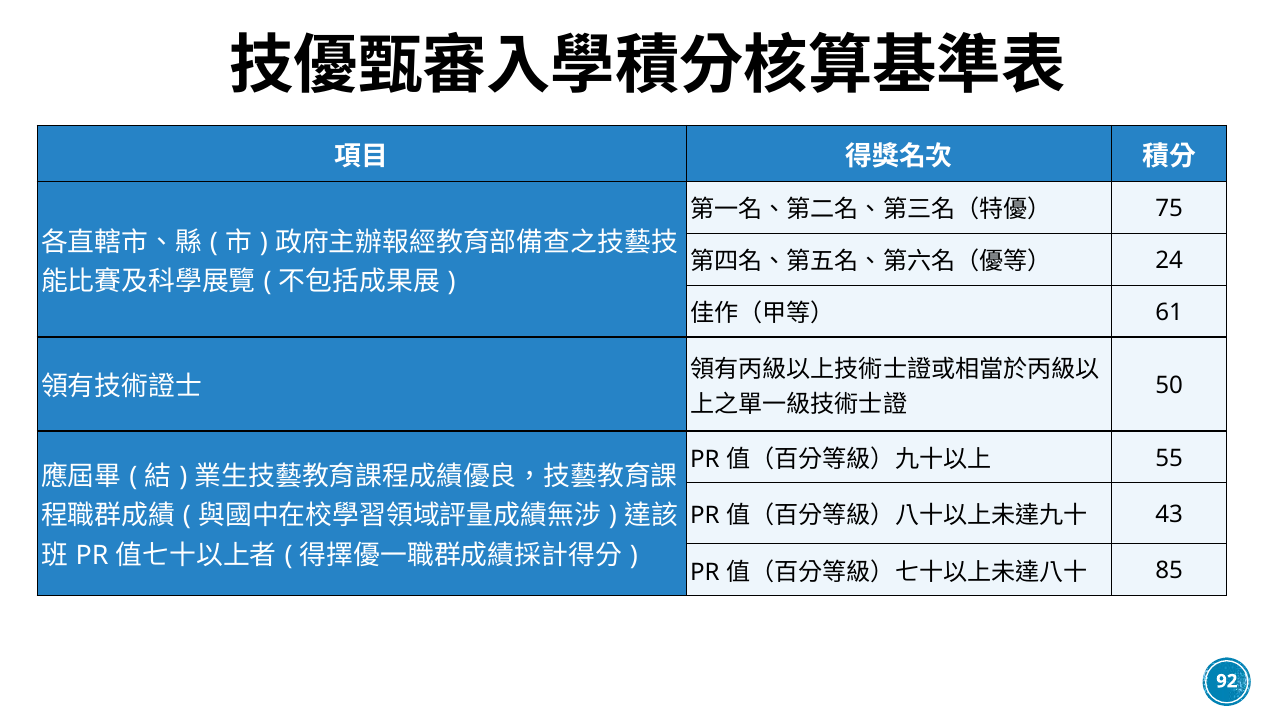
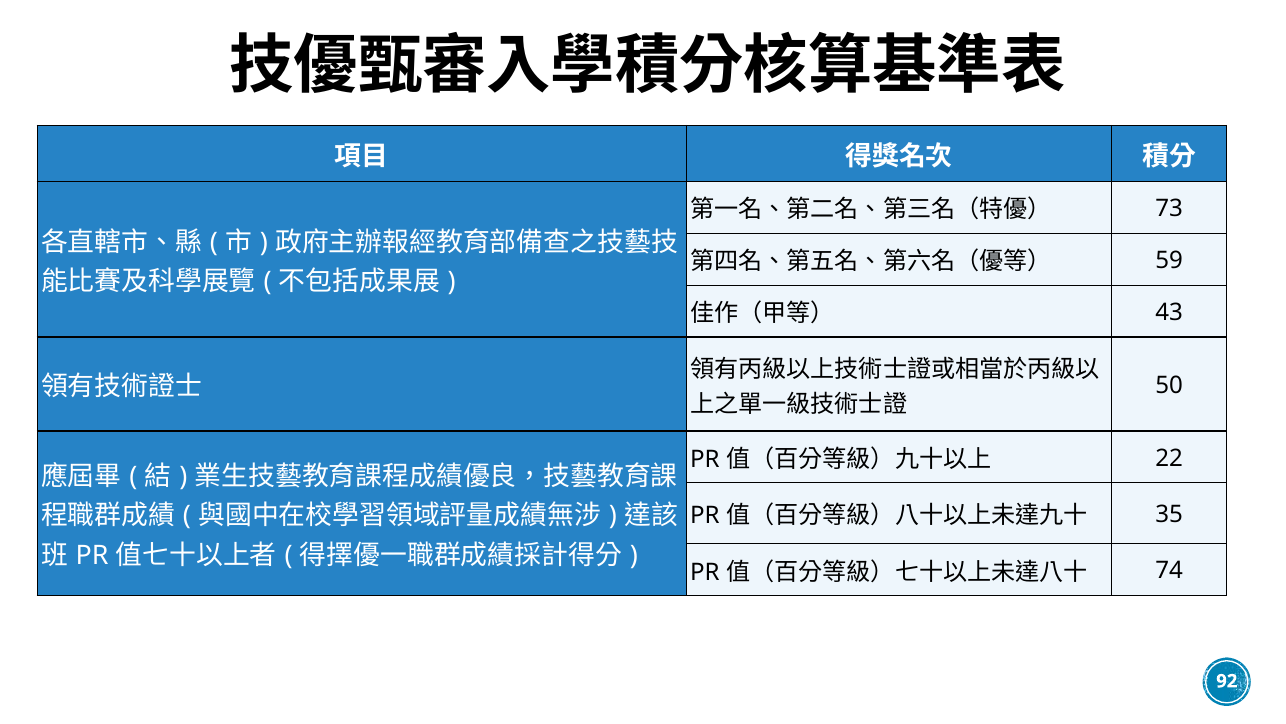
75: 75 -> 73 (1169, 209)
24: 24 -> 59 (1169, 260)
61: 61 -> 43 (1169, 312)
55: 55 -> 22 (1169, 458)
43: 43 -> 35 (1169, 514)
85: 85 -> 74 (1169, 571)
